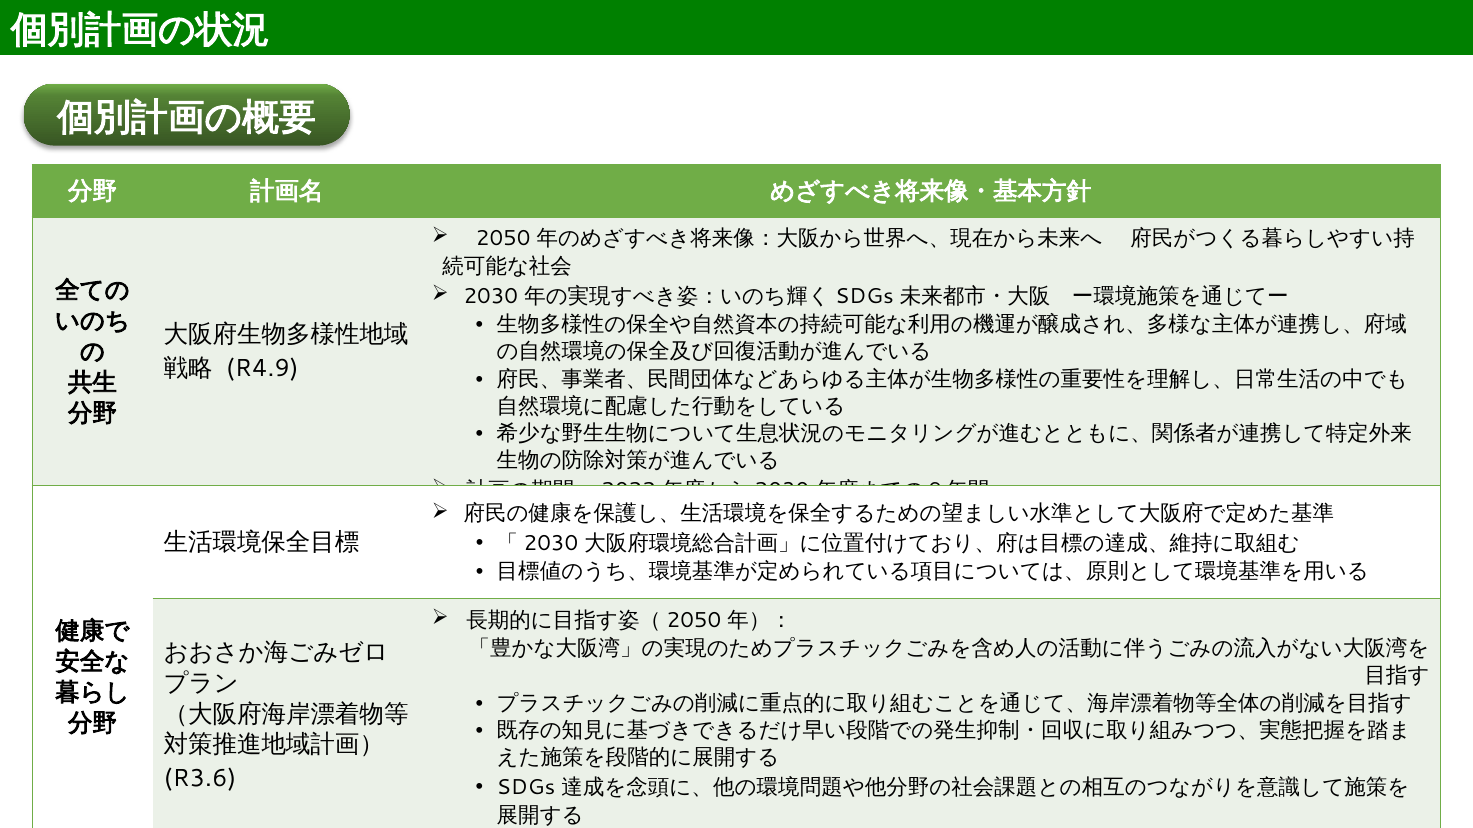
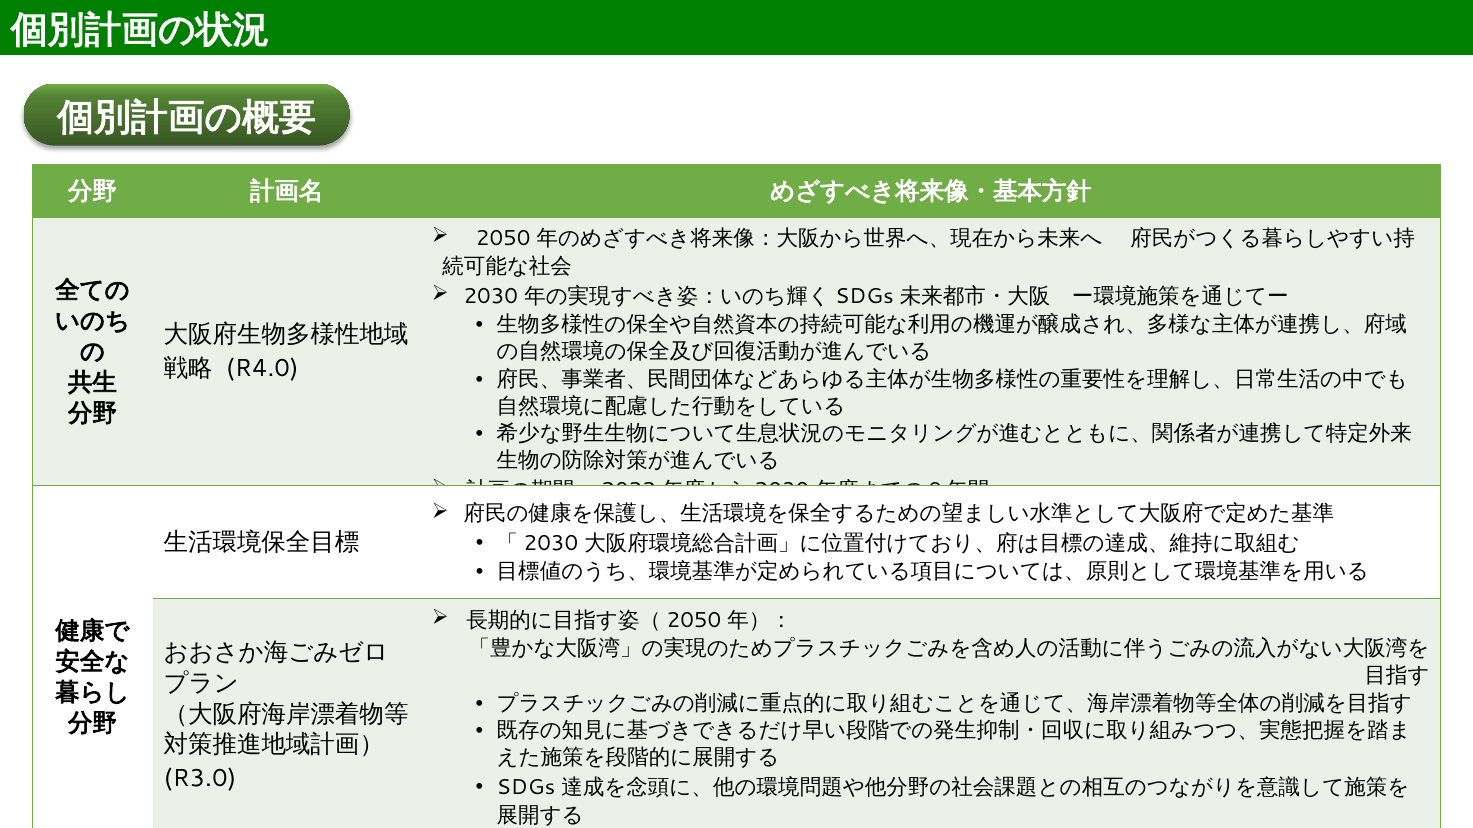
R4.9: R4.9 -> R4.0 (262, 368)
R3.6: R3.6 -> R3.0 (200, 779)
